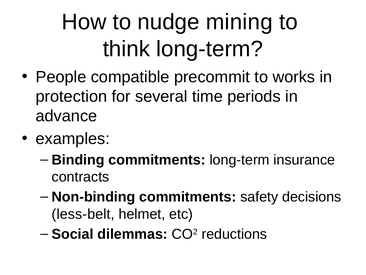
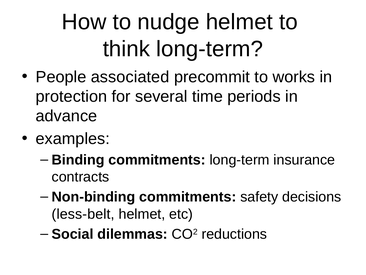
nudge mining: mining -> helmet (239, 22)
compatible: compatible -> associated (130, 77)
